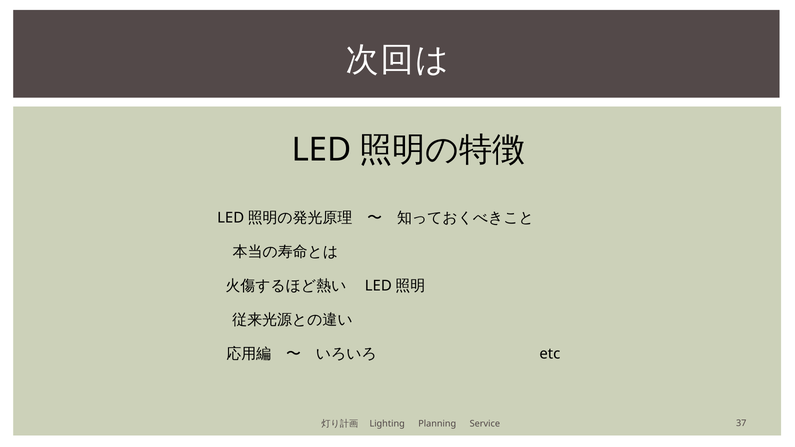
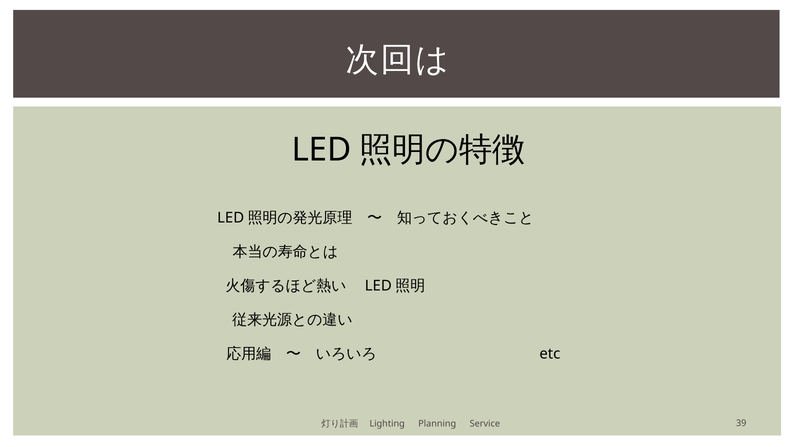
37: 37 -> 39 (741, 423)
